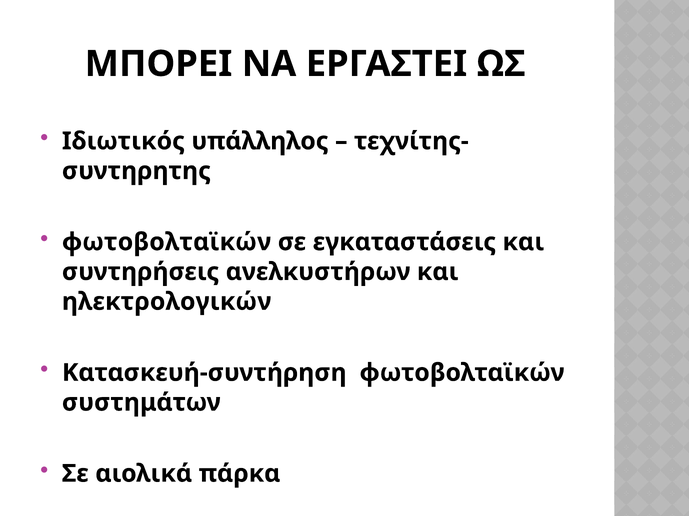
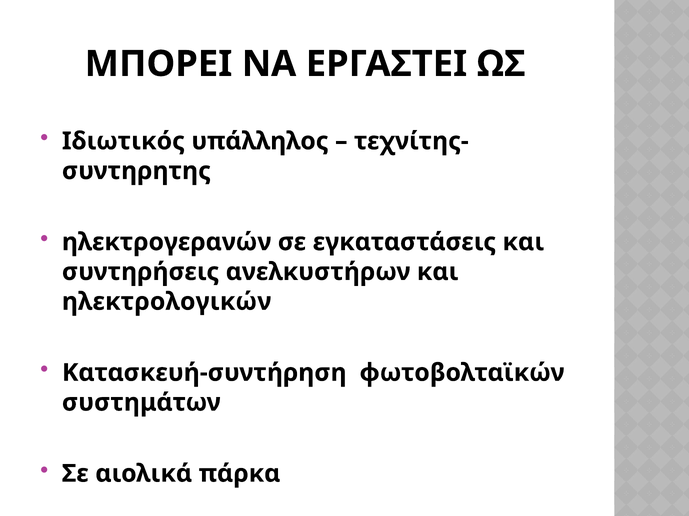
φωτοβολταϊκών: φωτοβολταϊκών -> ηλεκτρογερανών (167, 242)
